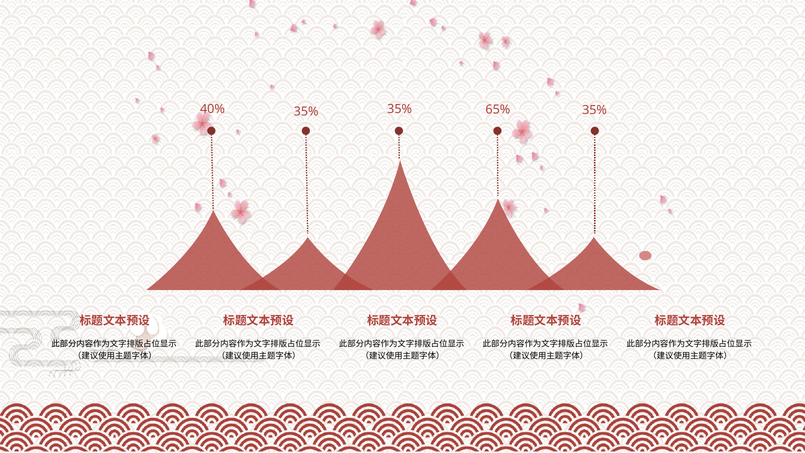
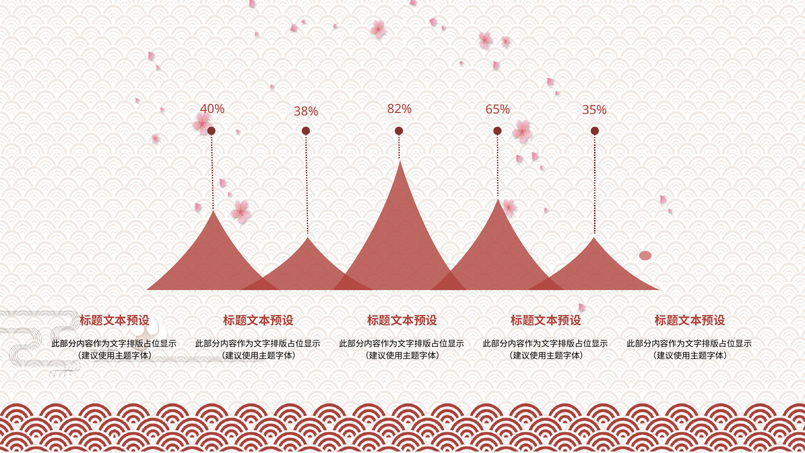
35%: 35% -> 82% (400, 109)
40% 35%: 35% -> 38% (306, 112)
